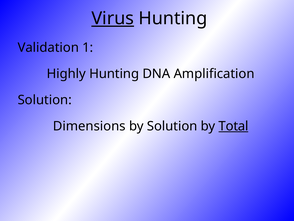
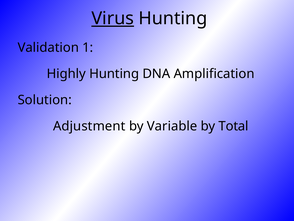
Dimensions: Dimensions -> Adjustment (89, 126)
by Solution: Solution -> Variable (172, 126)
Total underline: present -> none (234, 126)
